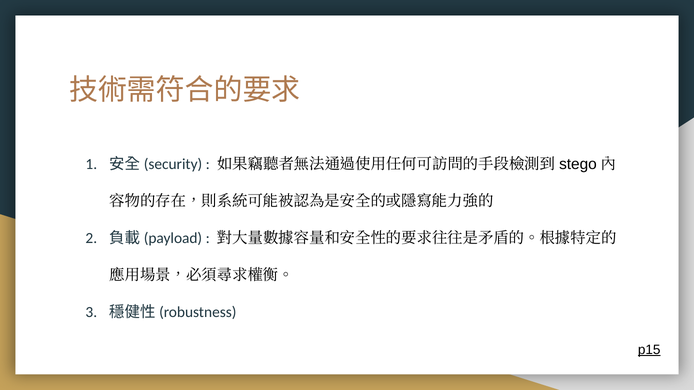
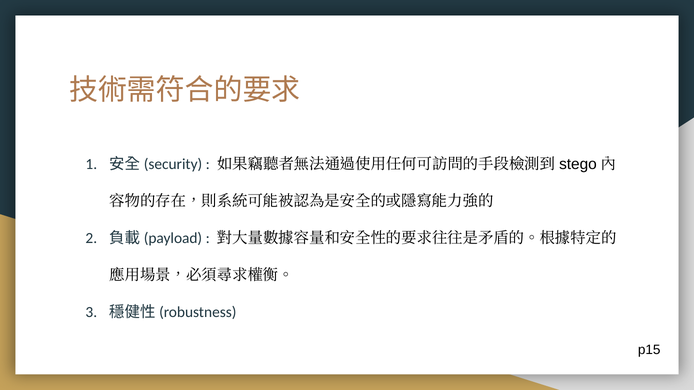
p15 underline: present -> none (649, 350)
